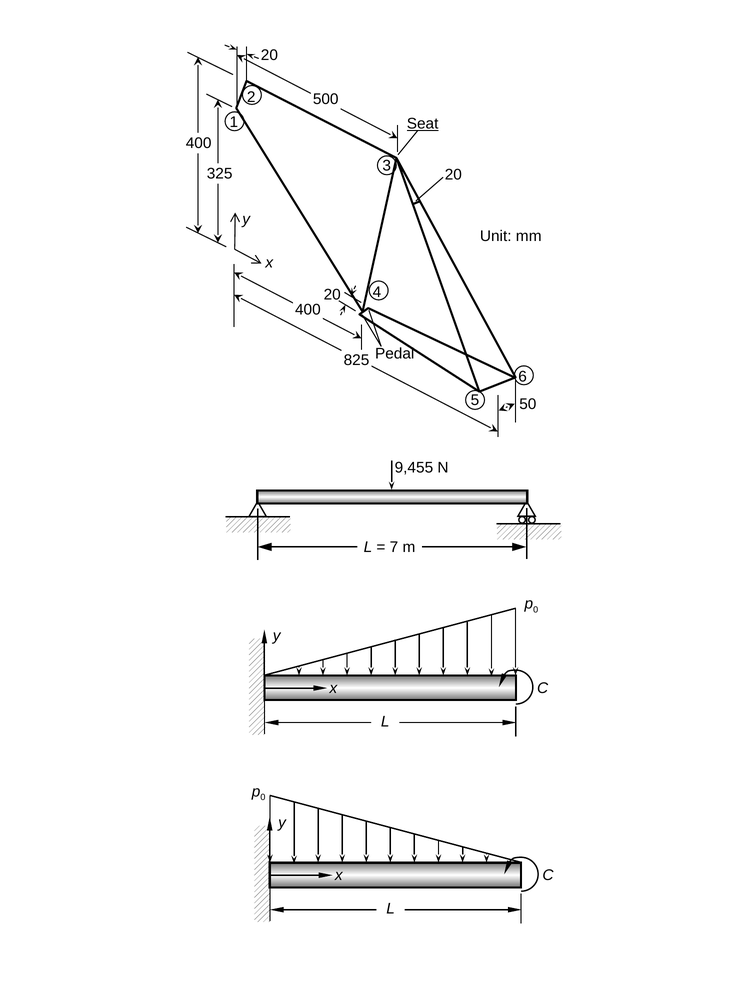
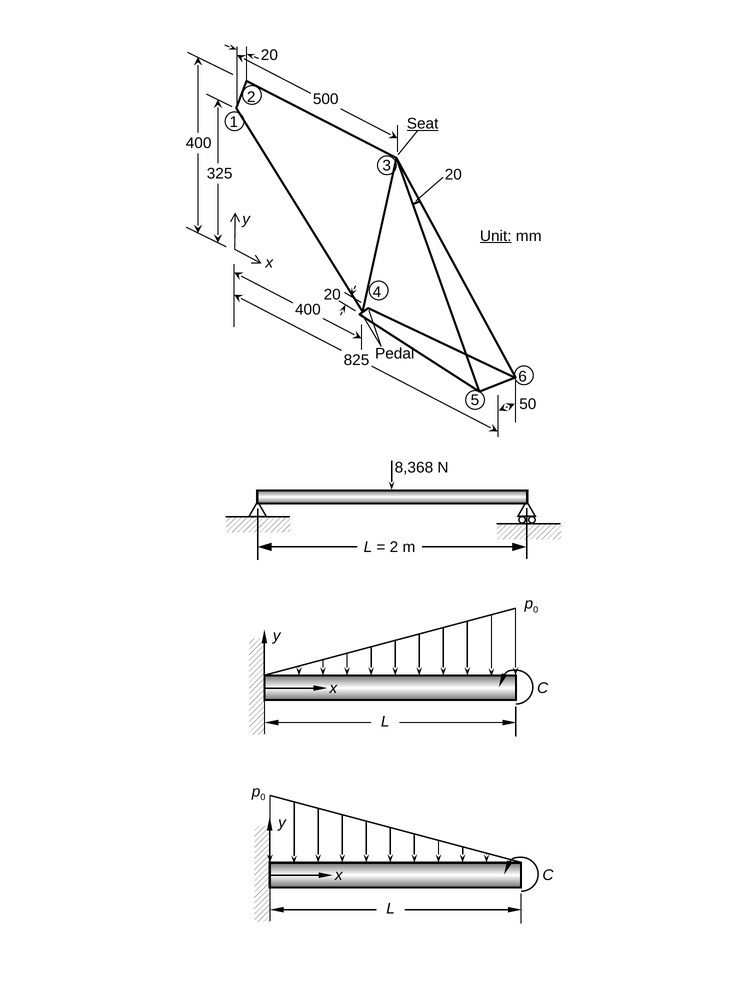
Unit underline: none -> present (496, 236)
9,455: 9,455 -> 8,368 (414, 468)
7: 7 -> 2 (394, 547)
